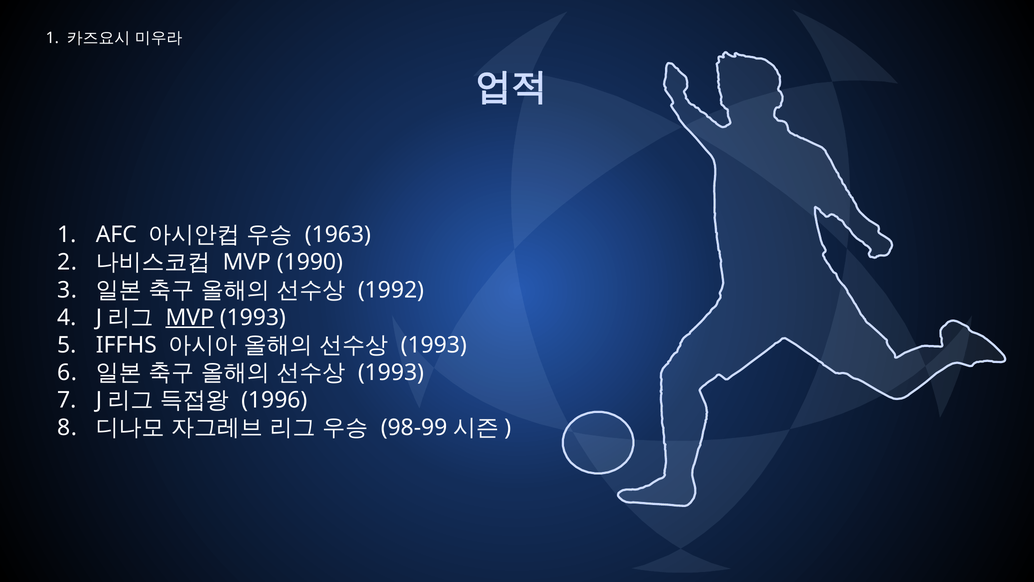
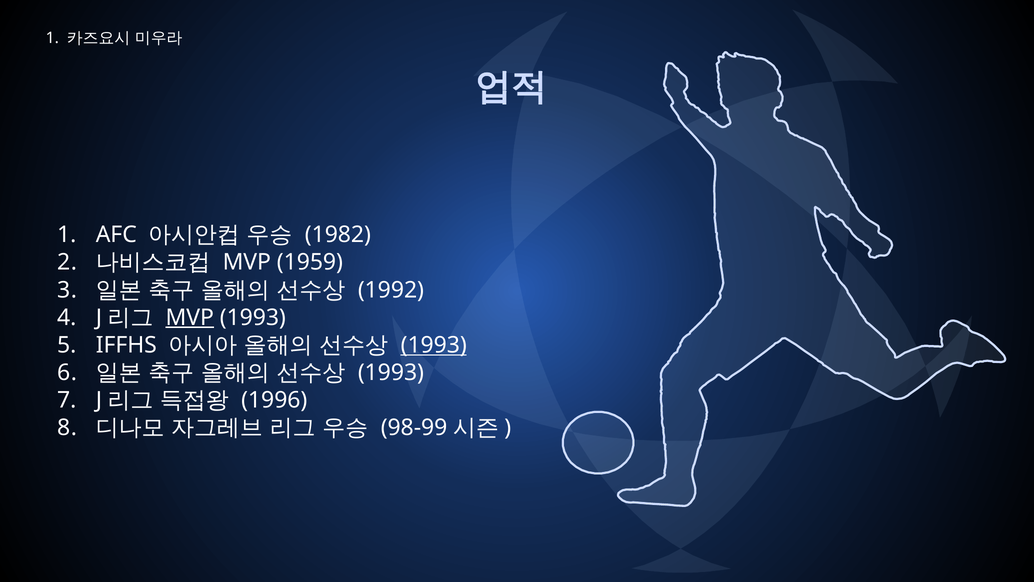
1963: 1963 -> 1982 (338, 235)
1990: 1990 -> 1959 (310, 262)
1993 underline: none -> present (434, 345)
